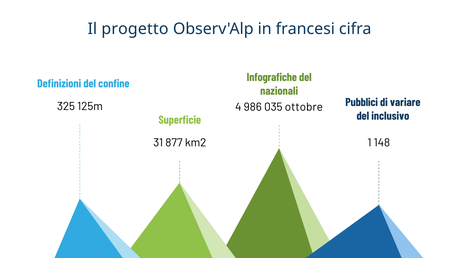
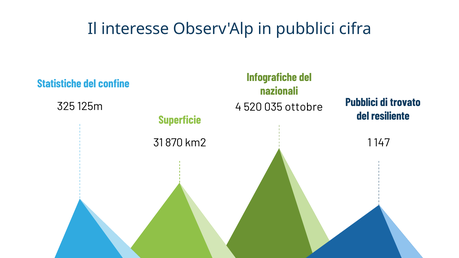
progetto: progetto -> interesse (135, 29)
in francesi: francesi -> pubblici (305, 29)
Definizioni: Definizioni -> Statistiche (59, 84)
variare: variare -> trovato (405, 102)
986: 986 -> 520 (253, 107)
inclusivo: inclusivo -> resiliente (390, 116)
877: 877 -> 870 (174, 143)
148: 148 -> 147 (382, 143)
